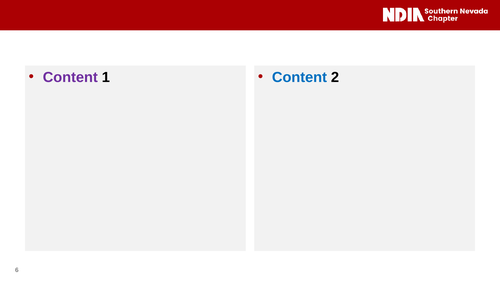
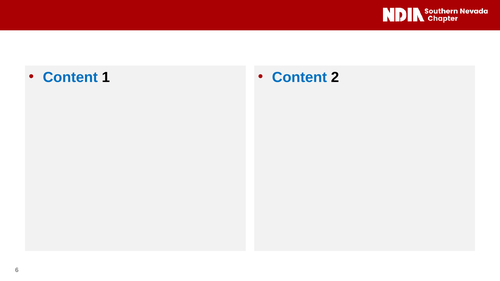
Content colour: purple -> blue (70, 77)
